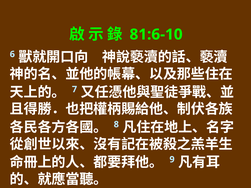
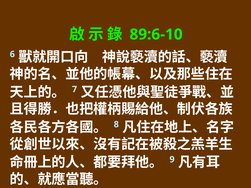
81:6-10: 81:6-10 -> 89:6-10 (156, 35)
